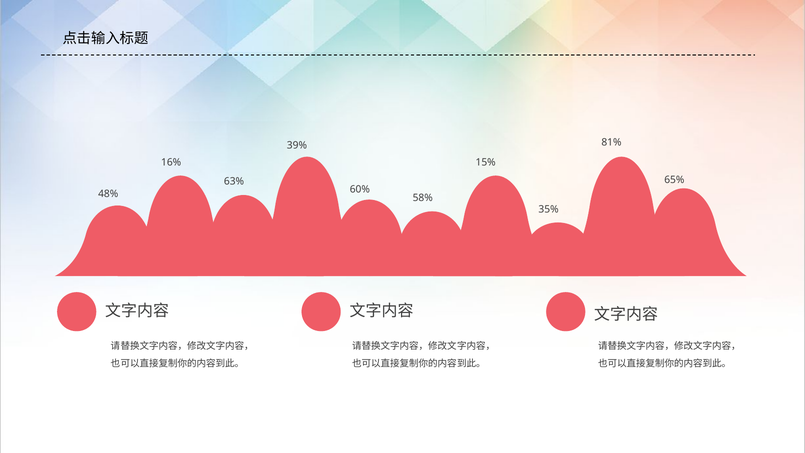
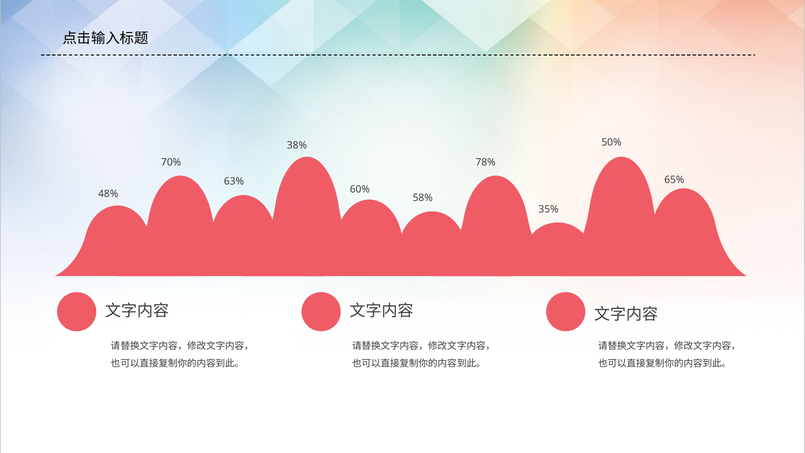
81%: 81% -> 50% (611, 142)
39%: 39% -> 38% (297, 145)
16%: 16% -> 70% (171, 162)
15%: 15% -> 78% (486, 162)
